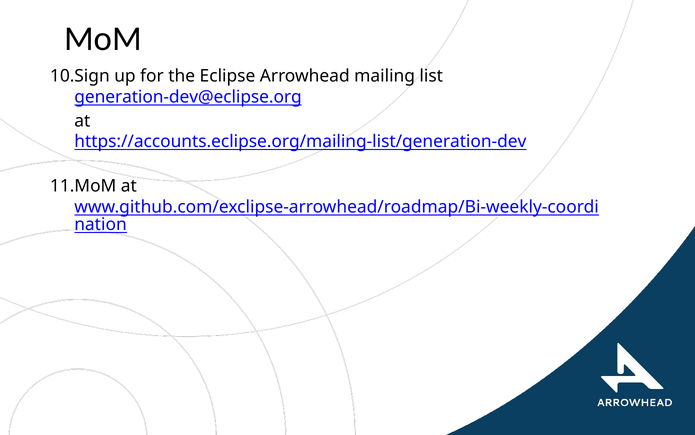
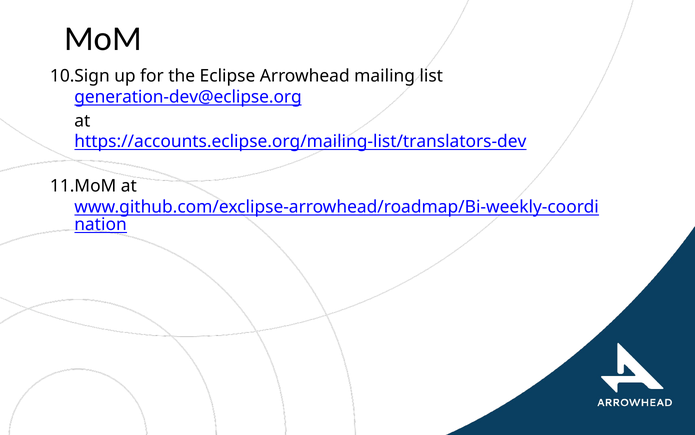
https://accounts.eclipse.org/mailing-list/generation-dev: https://accounts.eclipse.org/mailing-list/generation-dev -> https://accounts.eclipse.org/mailing-list/translators-dev (300, 141)
